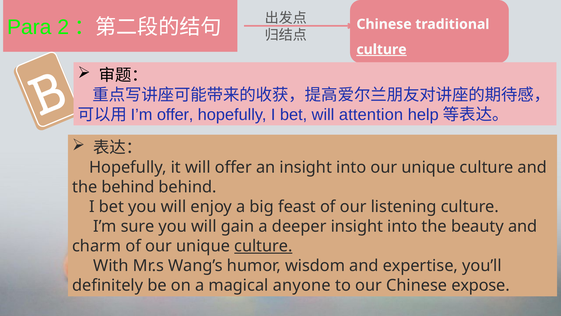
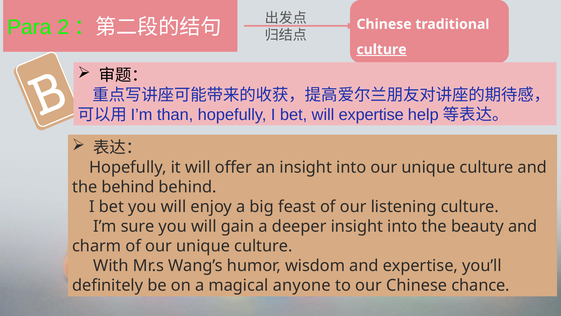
I’m offer: offer -> than (175, 114)
will attention: attention -> expertise (371, 114)
culture underline: present -> none (263, 246)
expose: expose -> chance (481, 285)
